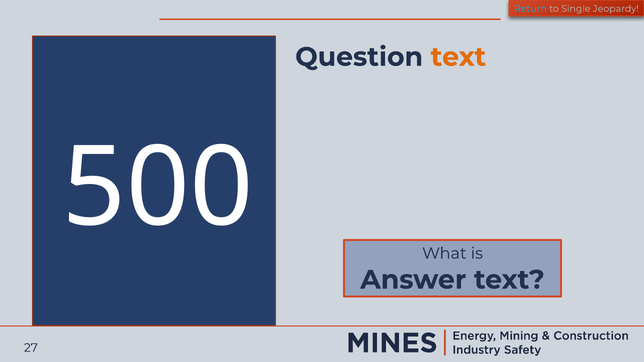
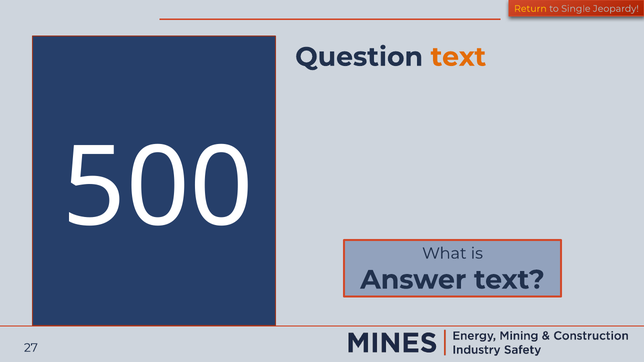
Return colour: light blue -> yellow (530, 9)
